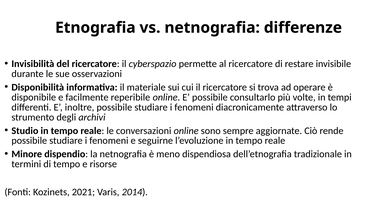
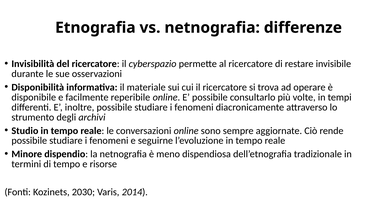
2021: 2021 -> 2030 (83, 192)
